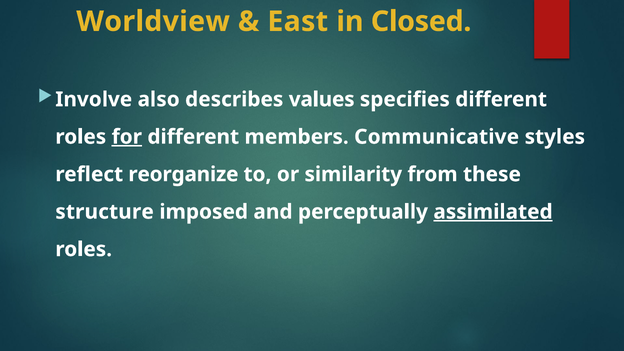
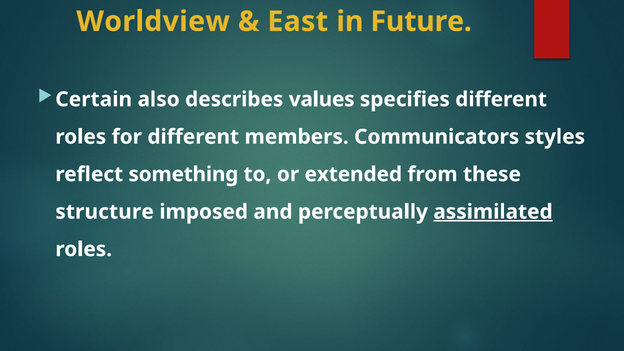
Closed: Closed -> Future (421, 21)
Involve: Involve -> Certain (94, 99)
for underline: present -> none (127, 137)
Communicative: Communicative -> Communicators (437, 137)
reorganize: reorganize -> something (183, 174)
similarity: similarity -> extended (353, 174)
